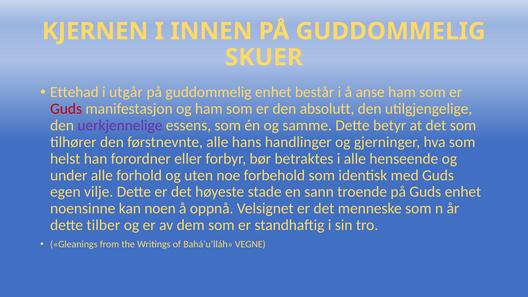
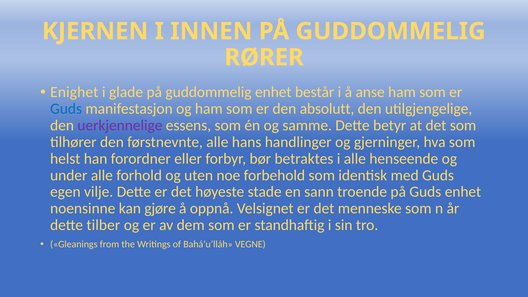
SKUER: SKUER -> RØRER (264, 57)
Ettehad: Ettehad -> Enighet (74, 92)
utgår: utgår -> glade (126, 92)
Guds colour: red -> blue (66, 109)
noen: noen -> gjøre (160, 208)
